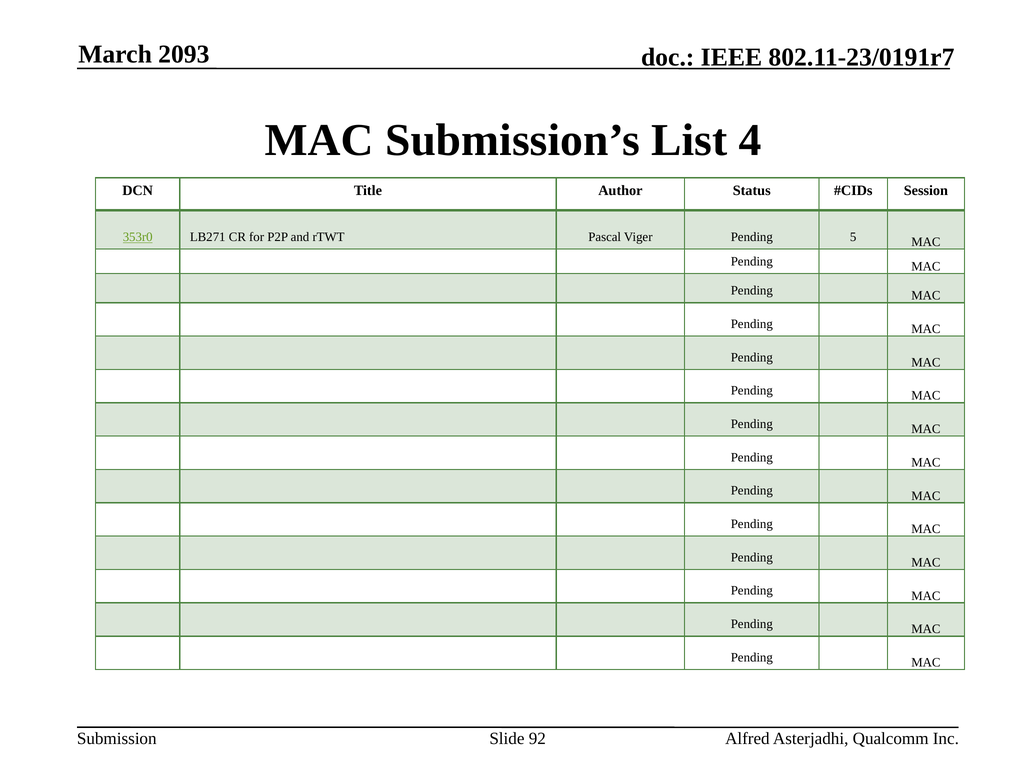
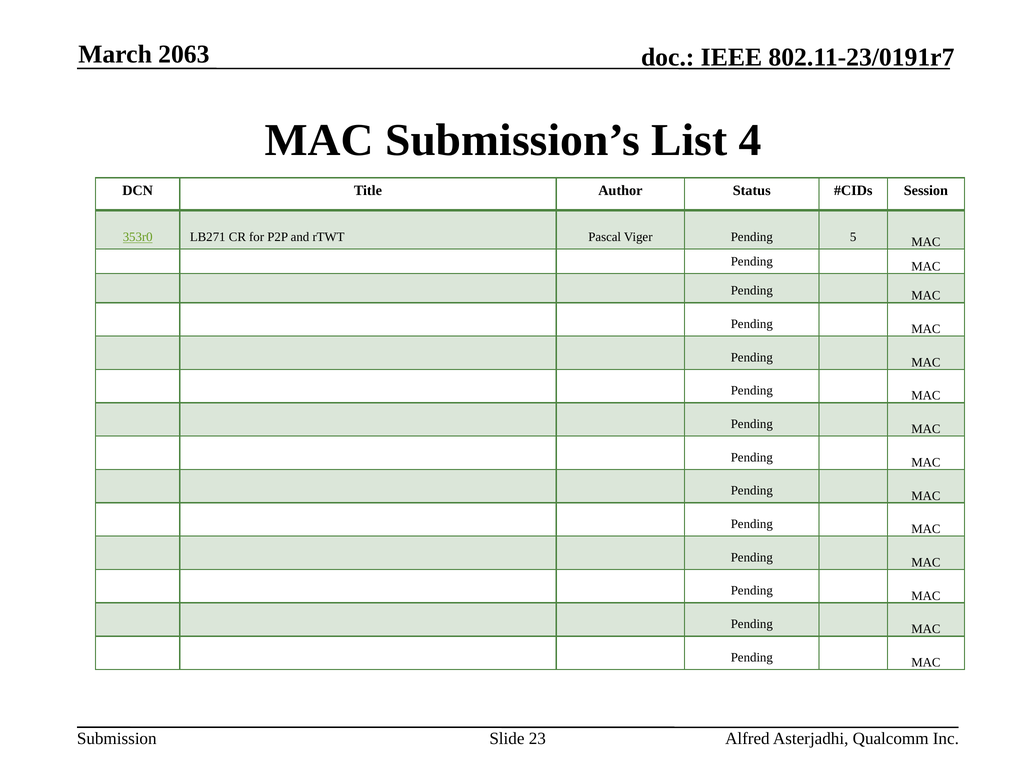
2093: 2093 -> 2063 (184, 54)
92: 92 -> 23 (537, 739)
